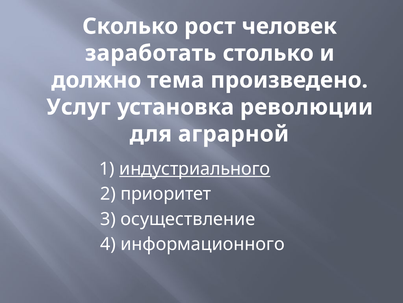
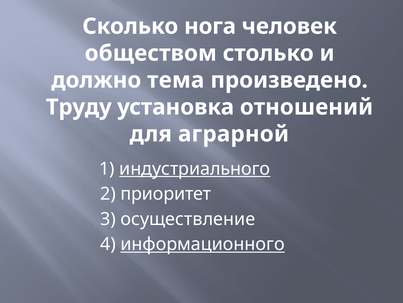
рост: рост -> нога (210, 26)
заработать: заработать -> обществом (151, 53)
Услуг: Услуг -> Труду (79, 107)
революции: революции -> отношений (307, 107)
информационного underline: none -> present (203, 244)
